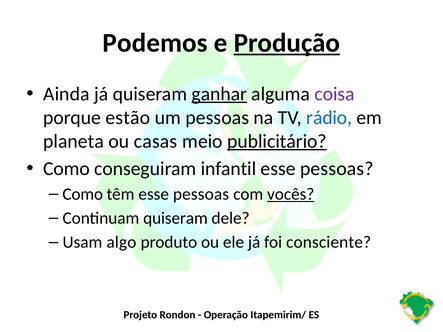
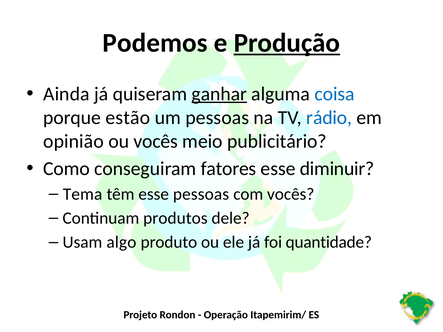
coisa colour: purple -> blue (335, 94)
planeta: planeta -> opinião (73, 141)
ou casas: casas -> vocês (156, 141)
publicitário underline: present -> none (277, 141)
infantil: infantil -> fatores (229, 169)
pessoas: pessoas -> diminuir (337, 169)
Como: Como -> Tema (83, 194)
vocês underline: present -> none (291, 194)
Continuam quiseram: quiseram -> produtos (175, 218)
consciente: consciente -> quantidade (329, 242)
